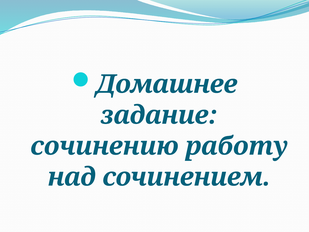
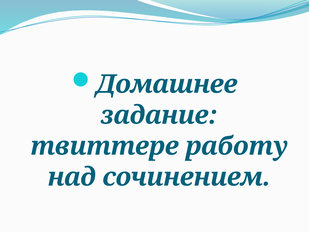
сочинению: сочинению -> твиттере (105, 146)
